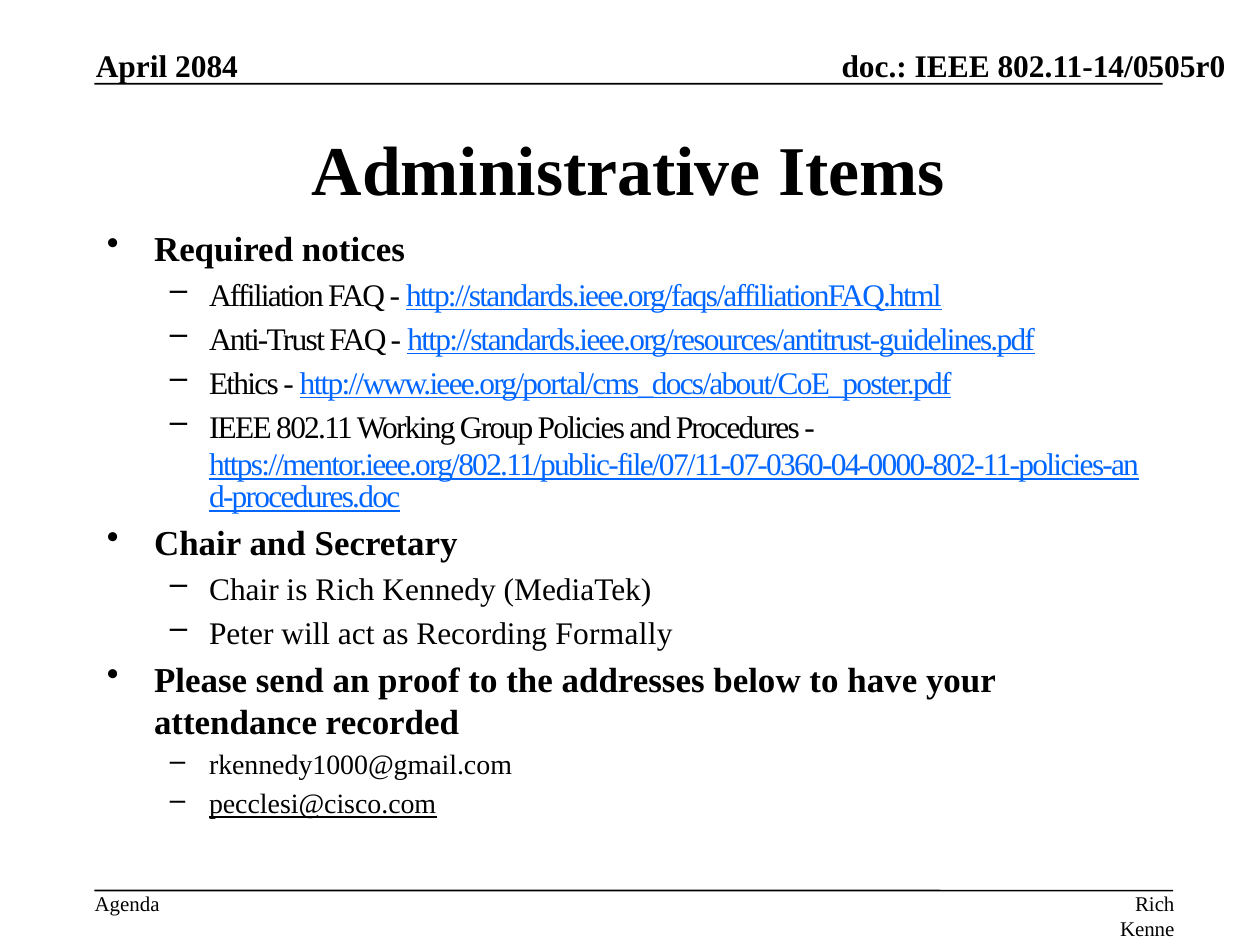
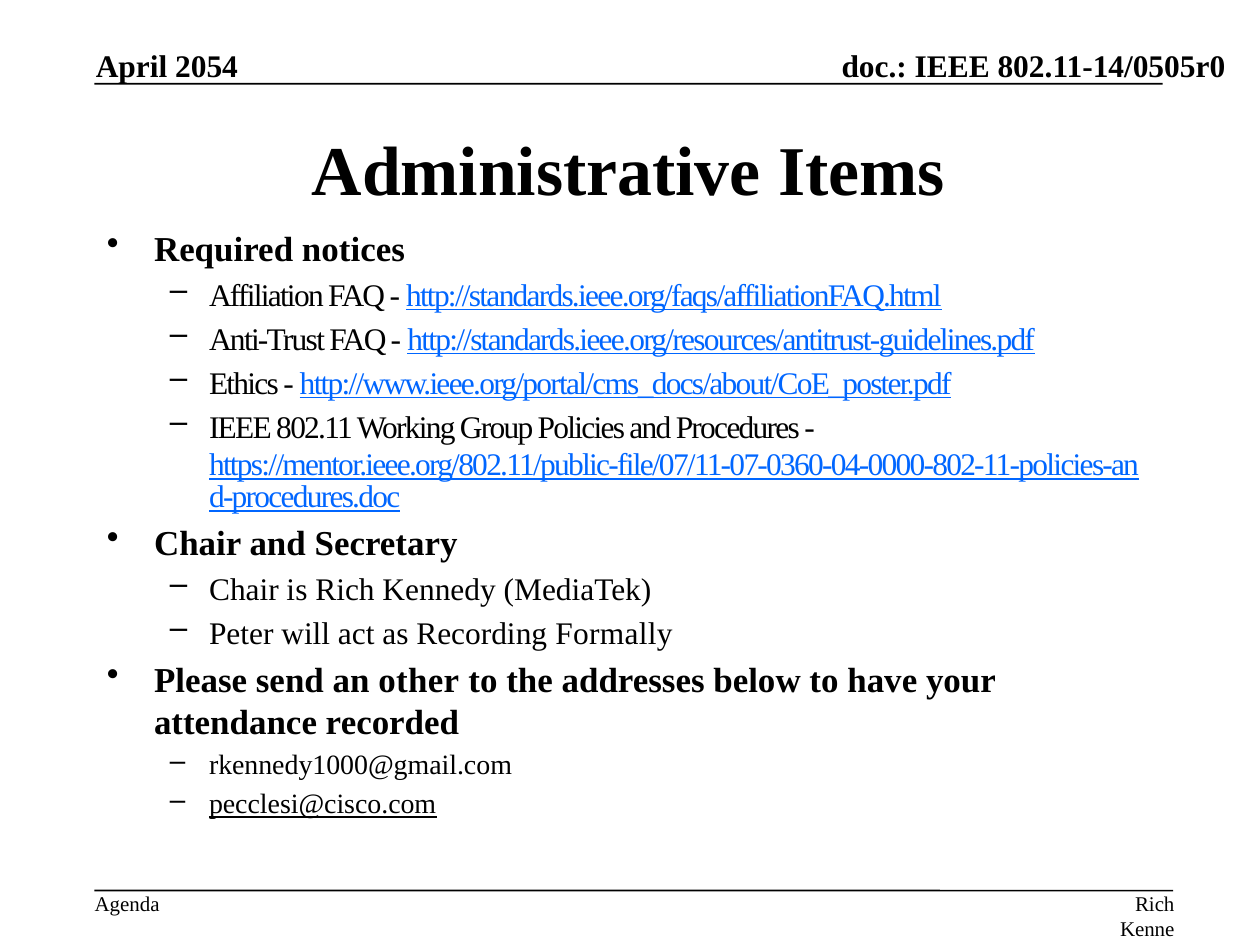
2084: 2084 -> 2054 (207, 67)
proof: proof -> other (419, 681)
